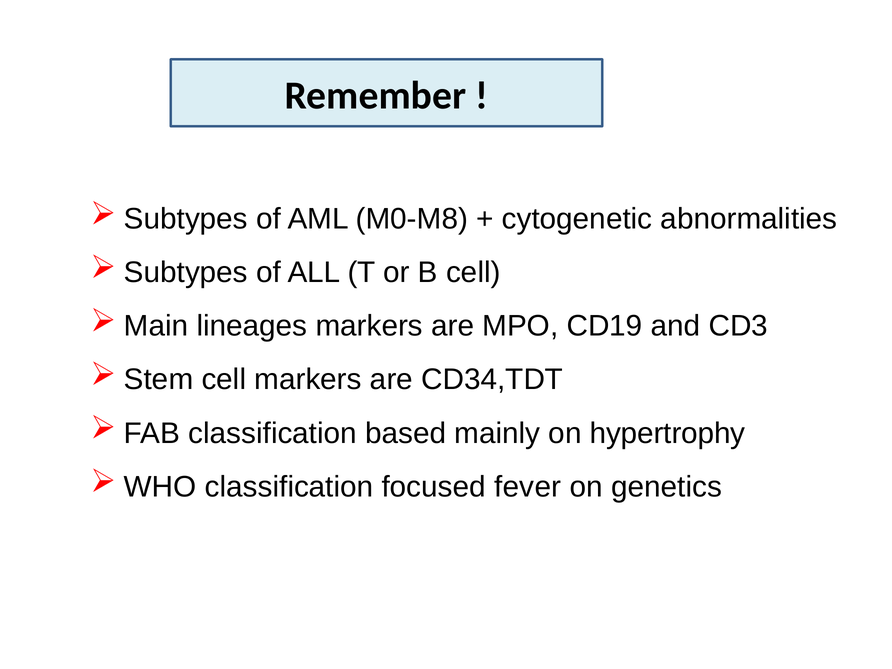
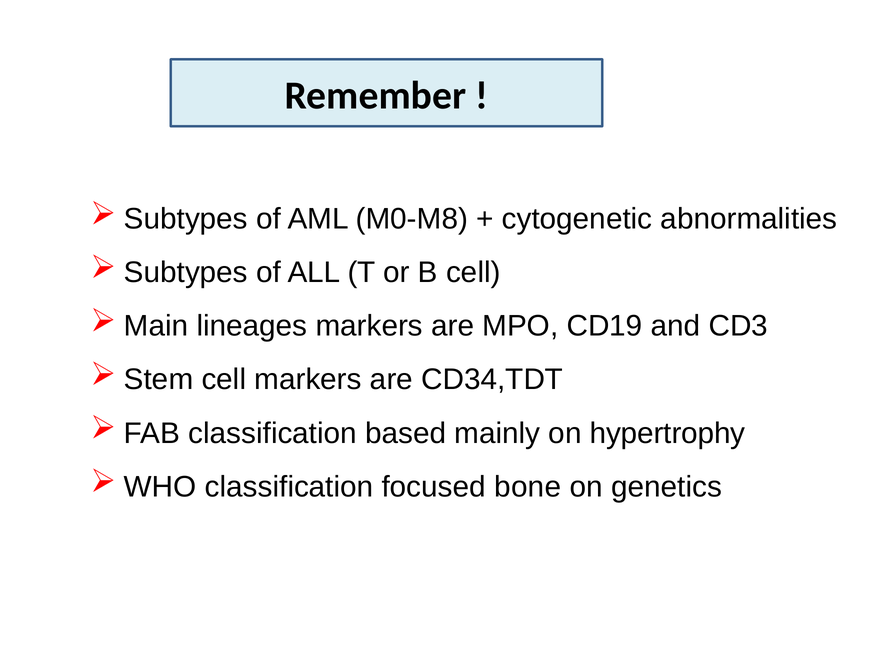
fever: fever -> bone (528, 487)
